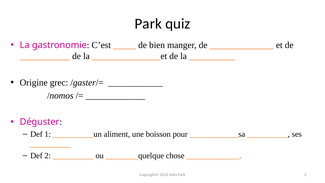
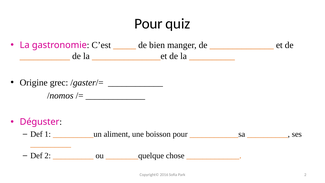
Park: Park -> Pour (148, 24)
